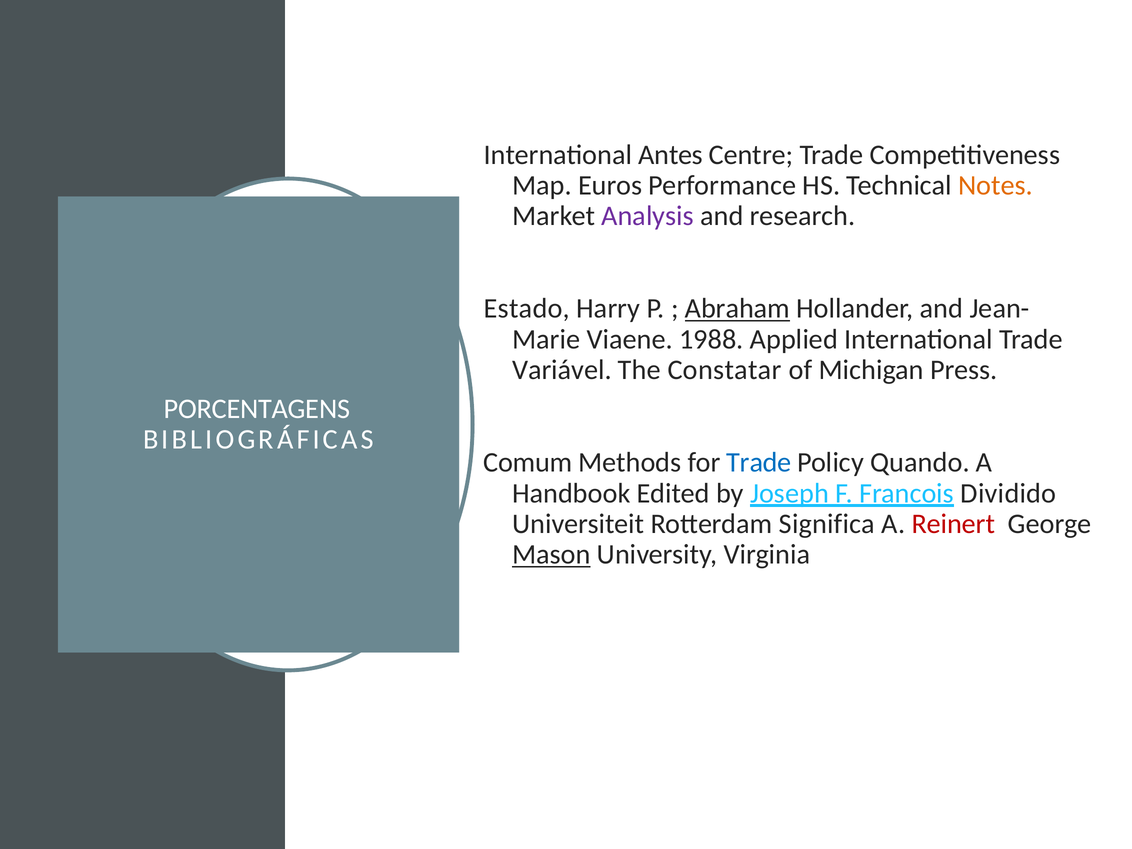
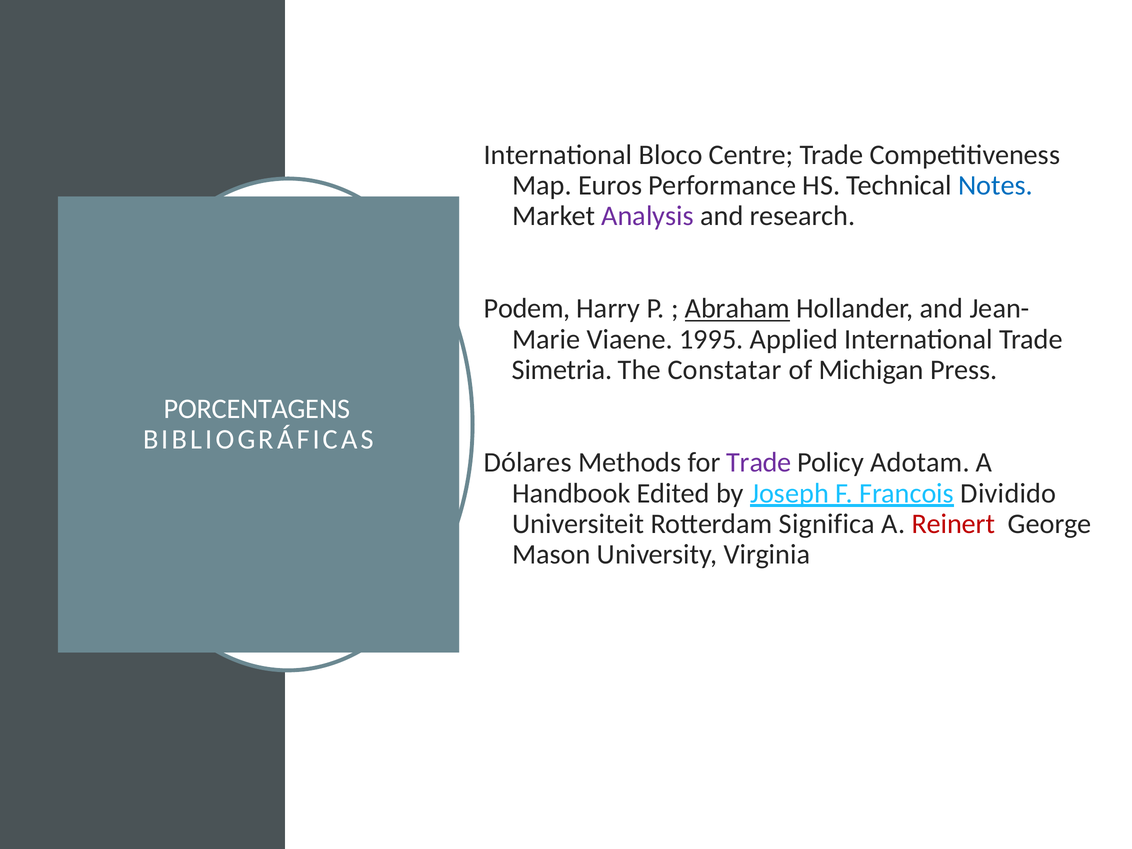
Antes: Antes -> Bloco (671, 155)
Notes colour: orange -> blue (996, 185)
Estado: Estado -> Podem (527, 309)
1988: 1988 -> 1995 (711, 339)
Variável: Variável -> Simetria (562, 370)
Comum: Comum -> Dólares (528, 462)
Trade colour: blue -> purple (759, 462)
Quando: Quando -> Adotam (920, 462)
Mason underline: present -> none (551, 555)
